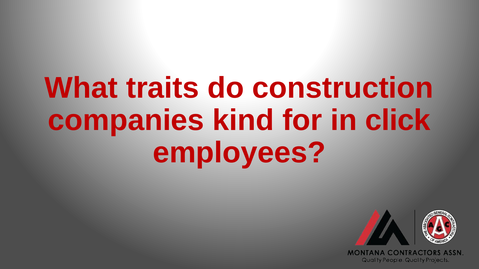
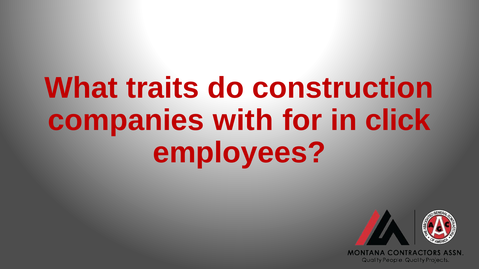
kind: kind -> with (243, 121)
